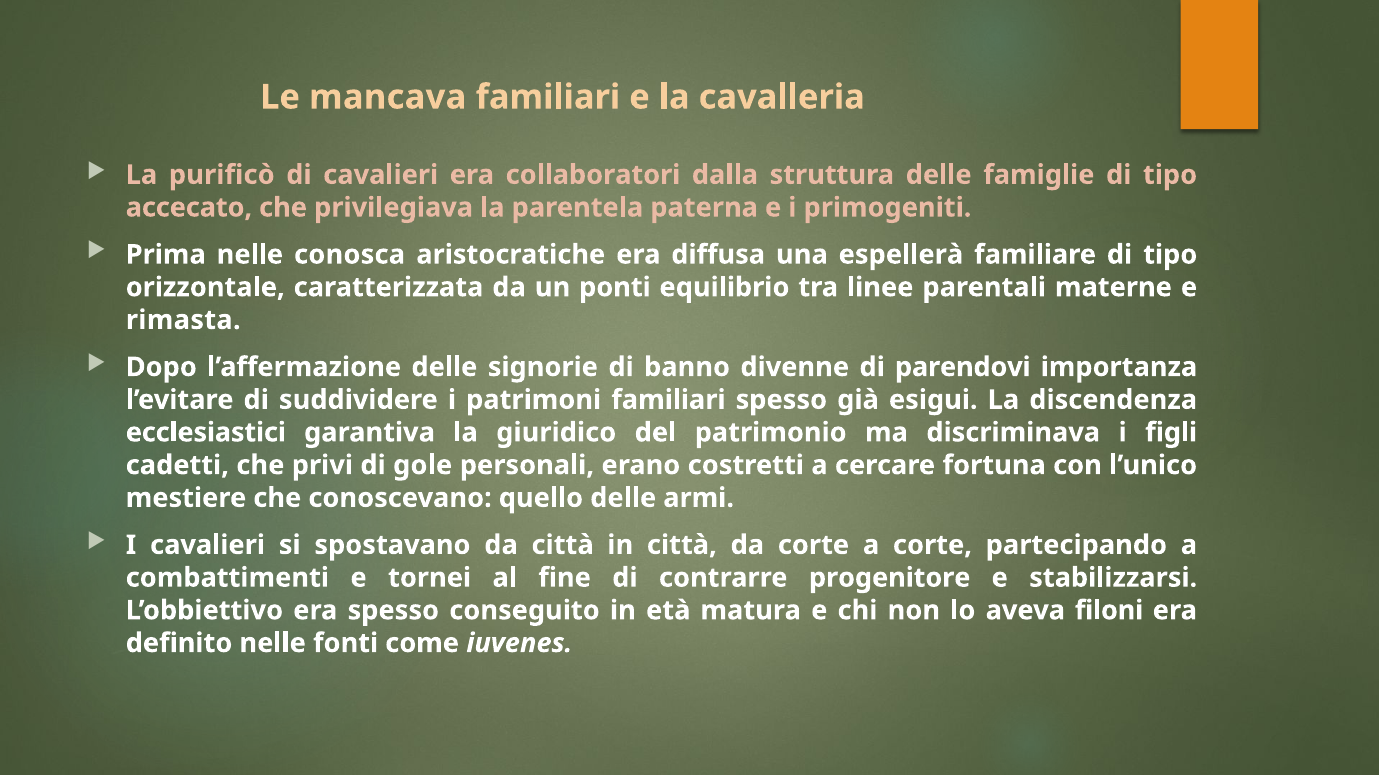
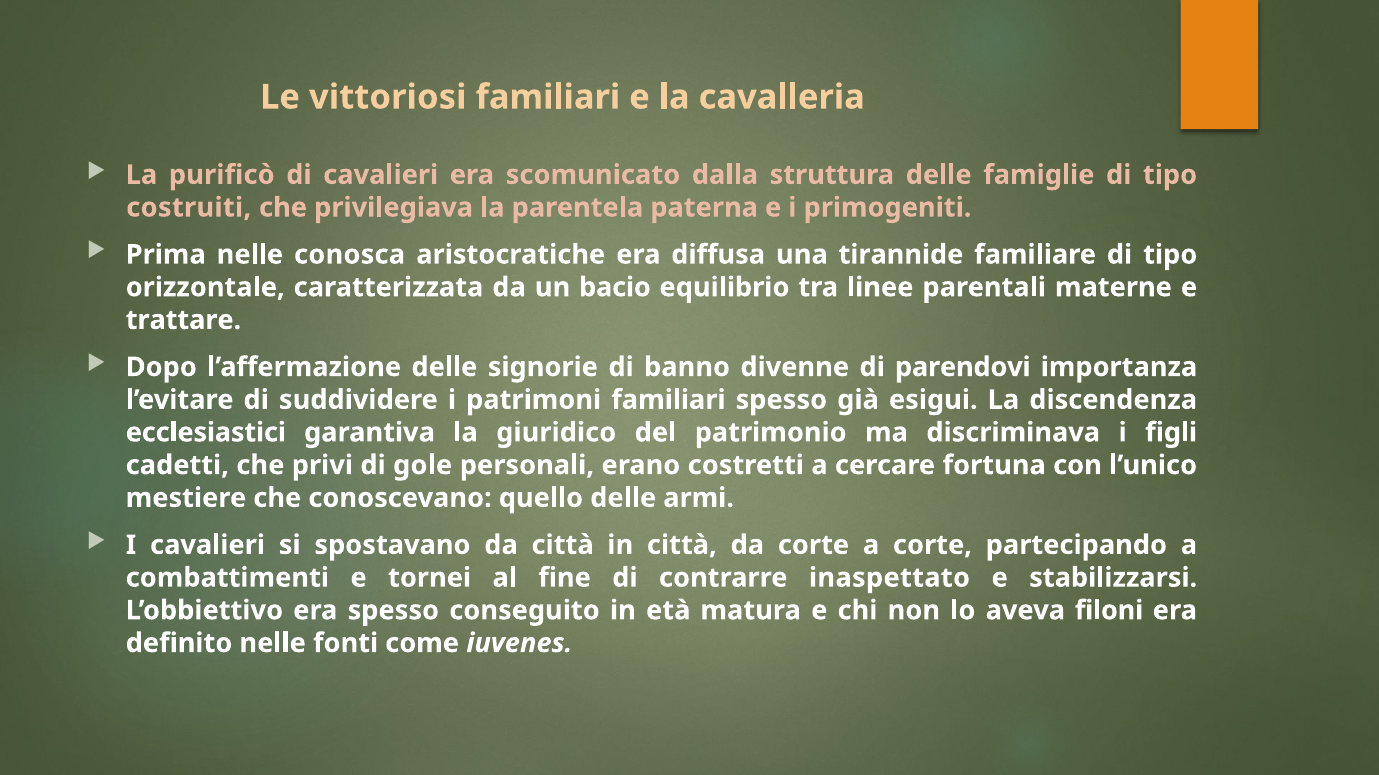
mancava: mancava -> vittoriosi (388, 97)
collaboratori: collaboratori -> scomunicato (593, 175)
accecato: accecato -> costruiti (189, 208)
espellerà: espellerà -> tirannide (901, 255)
ponti: ponti -> bacio (615, 288)
rimasta: rimasta -> trattare (183, 320)
progenitore: progenitore -> inaspettato (889, 578)
